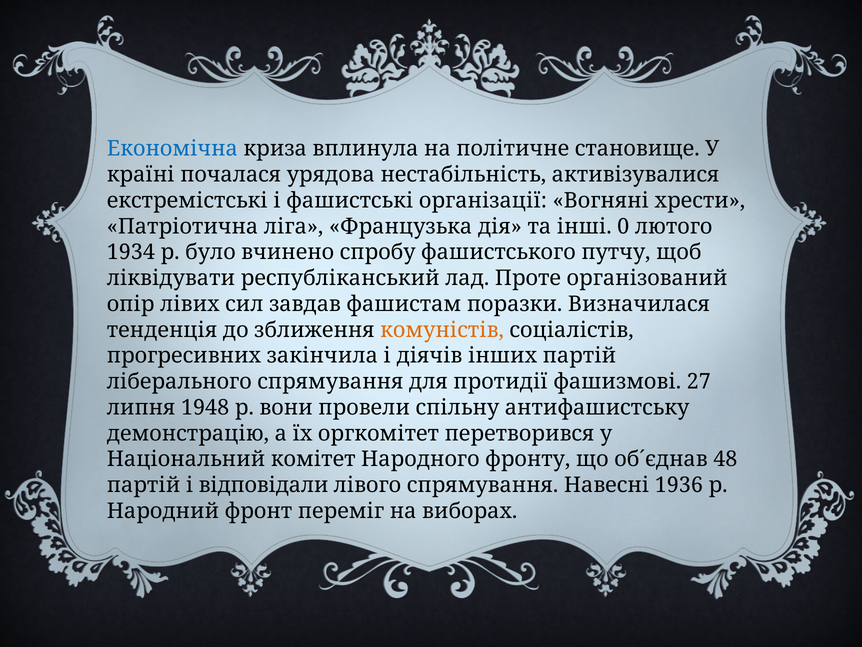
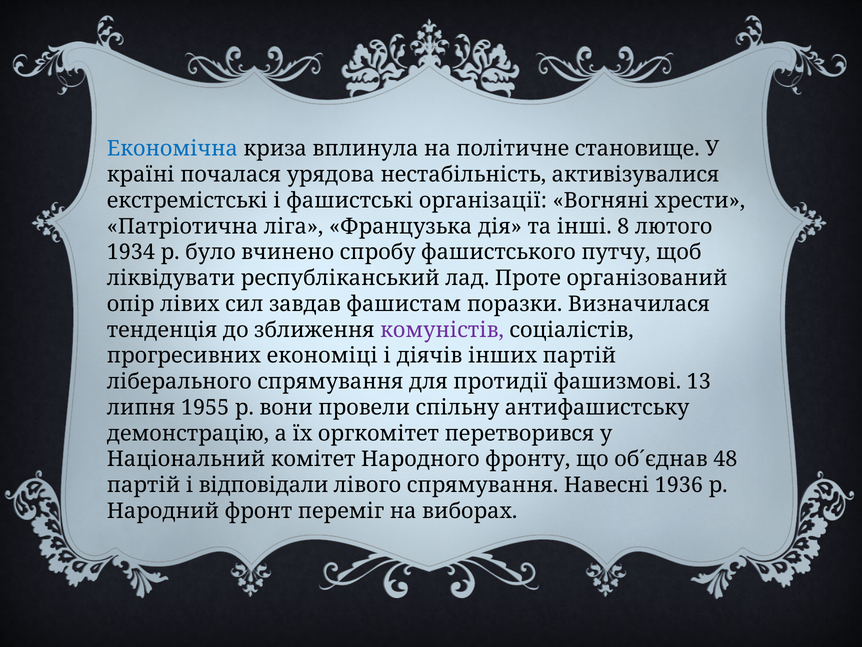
0: 0 -> 8 (623, 226)
комуністів colour: orange -> purple (442, 330)
закінчила: закінчила -> економіці (322, 356)
27: 27 -> 13 (699, 381)
1948: 1948 -> 1955 (205, 407)
